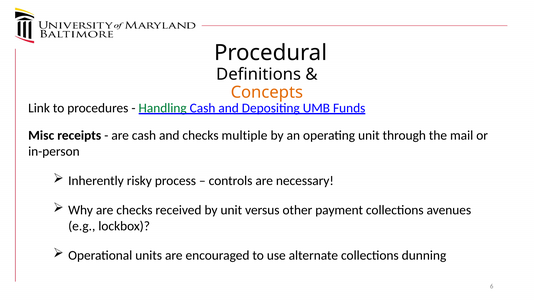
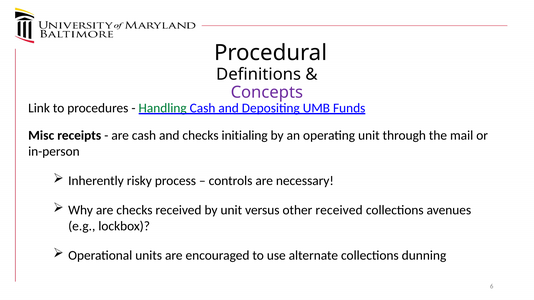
Concepts colour: orange -> purple (267, 92)
multiple: multiple -> initialing (245, 136)
other payment: payment -> received (339, 210)
